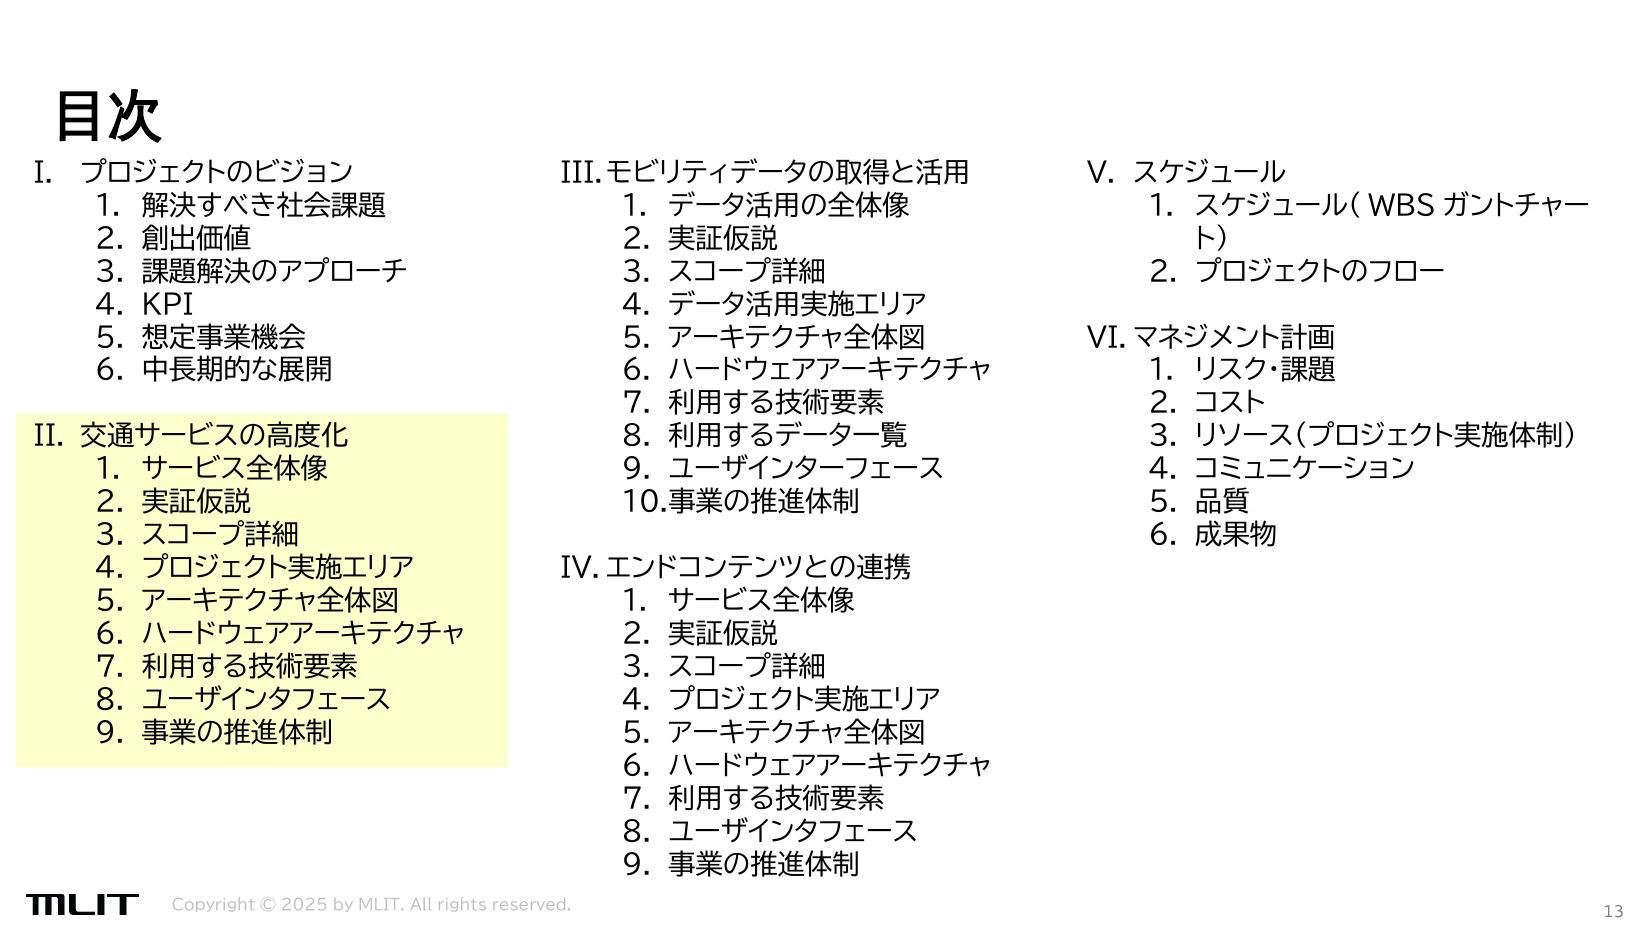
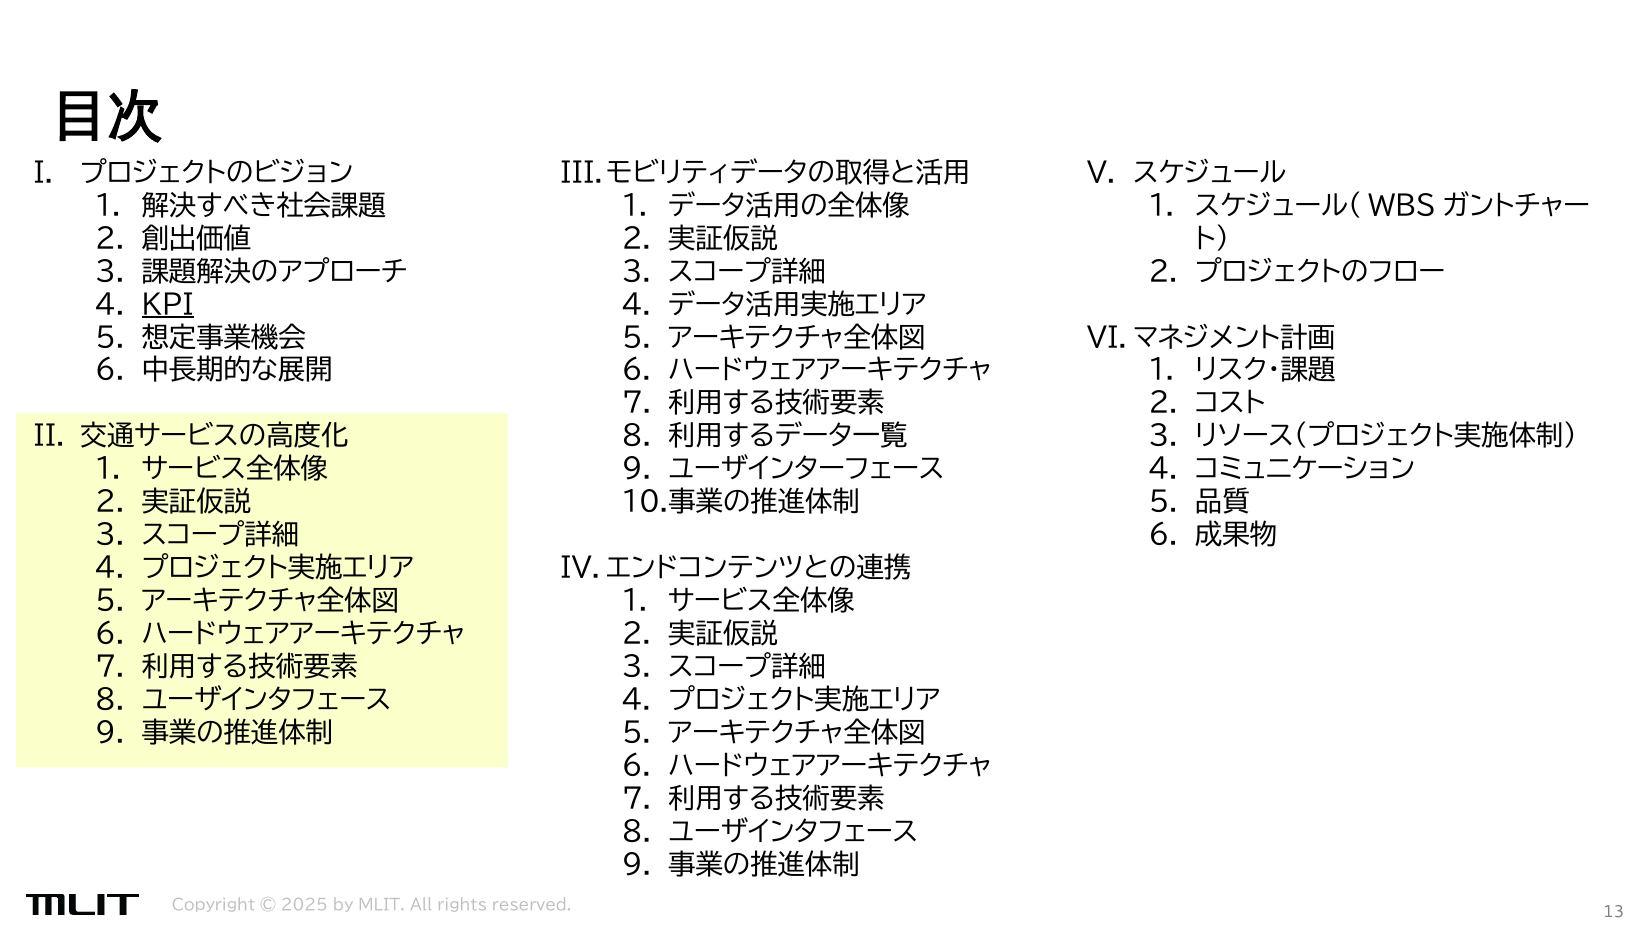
KPI underline: none -> present (168, 305)
